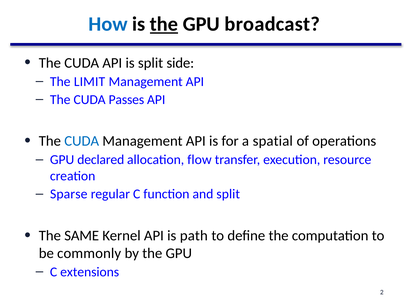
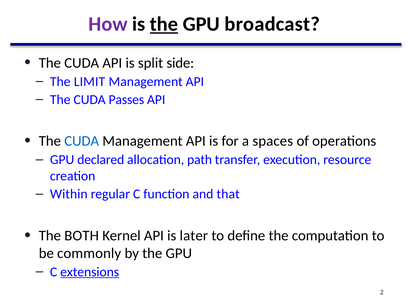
How colour: blue -> purple (108, 24)
spatial: spatial -> spaces (273, 141)
flow: flow -> path (200, 160)
Sparse: Sparse -> Within (69, 194)
and split: split -> that (228, 194)
SAME: SAME -> BOTH (82, 236)
path: path -> later (194, 236)
extensions underline: none -> present (90, 272)
